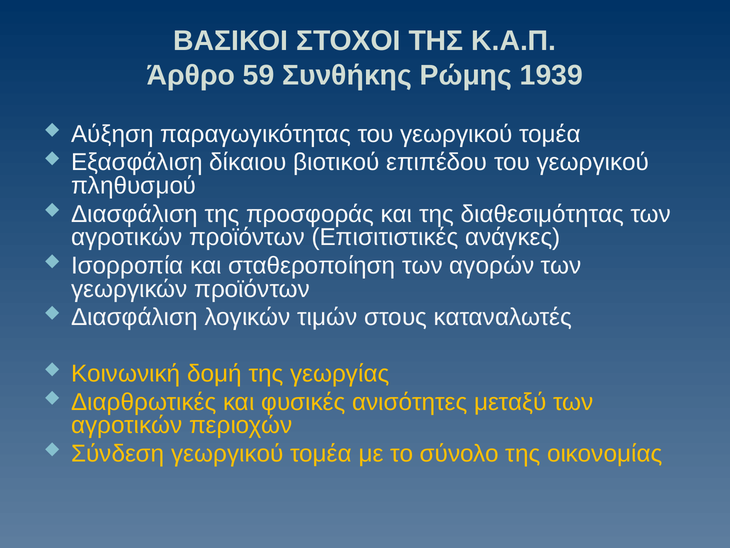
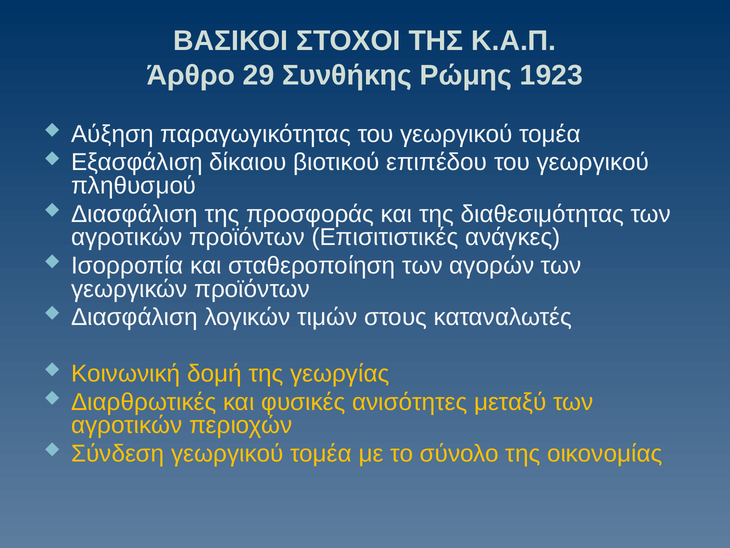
59: 59 -> 29 (259, 75)
1939: 1939 -> 1923 (551, 75)
